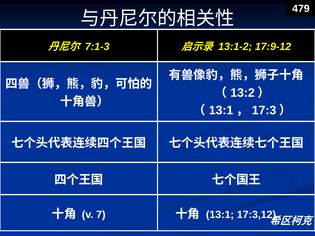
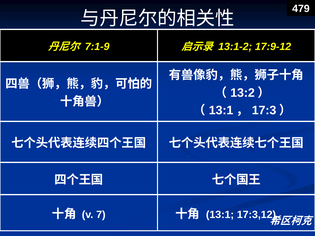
7:1-3: 7:1-3 -> 7:1-9 (97, 47)
